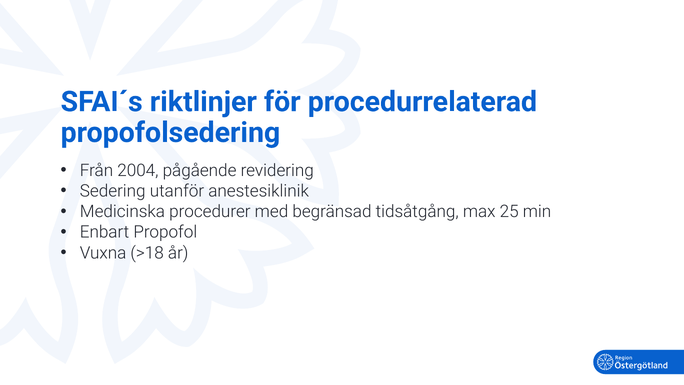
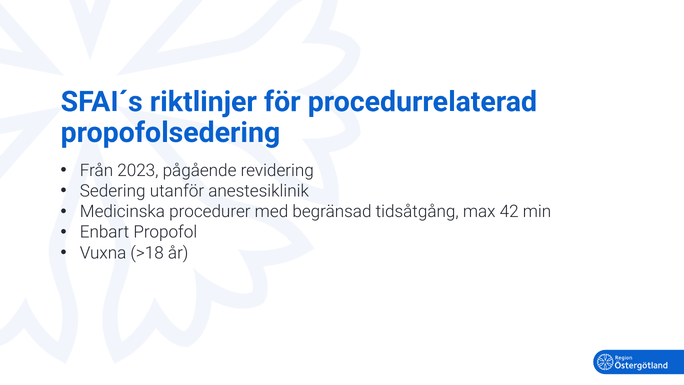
2004: 2004 -> 2023 (138, 171)
25: 25 -> 42 (509, 212)
